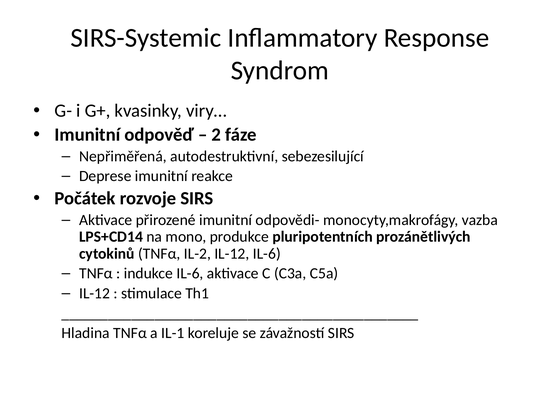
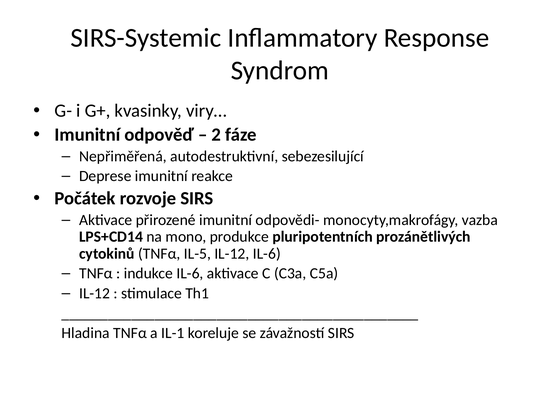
IL-2: IL-2 -> IL-5 (197, 254)
